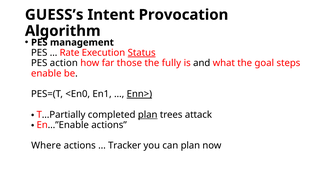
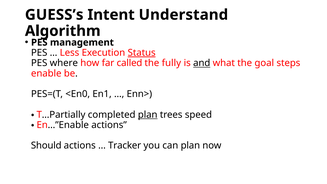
Provocation: Provocation -> Understand (183, 15)
Rate: Rate -> Less (70, 53)
action: action -> where (64, 63)
those: those -> called (129, 63)
and underline: none -> present (202, 63)
Enn> underline: present -> none (139, 94)
attack: attack -> speed (198, 115)
Where: Where -> Should (46, 145)
